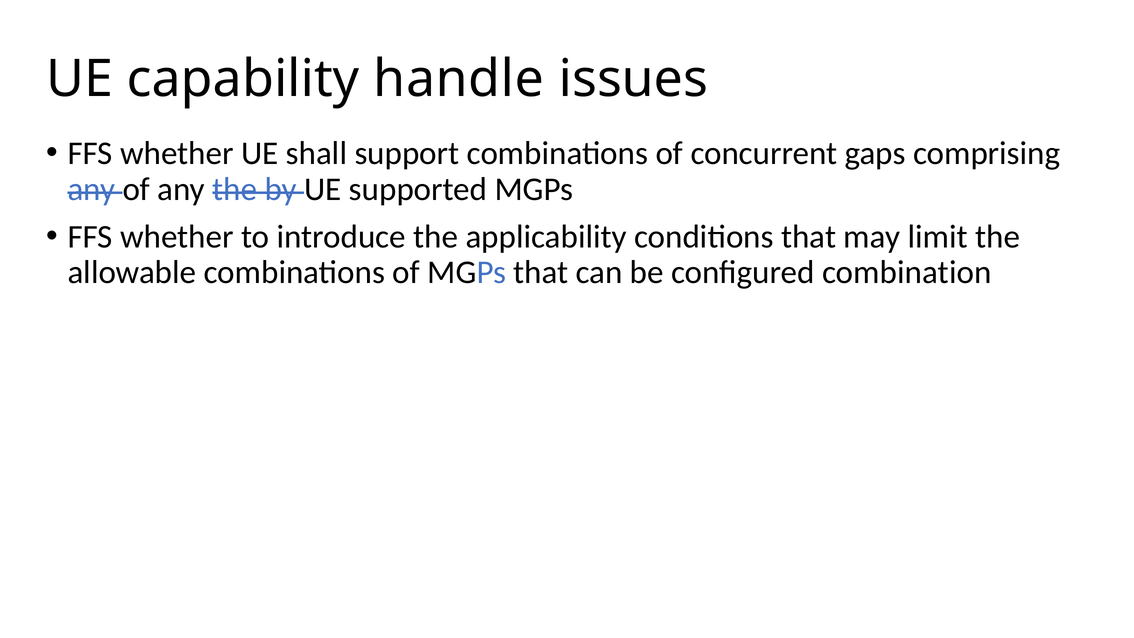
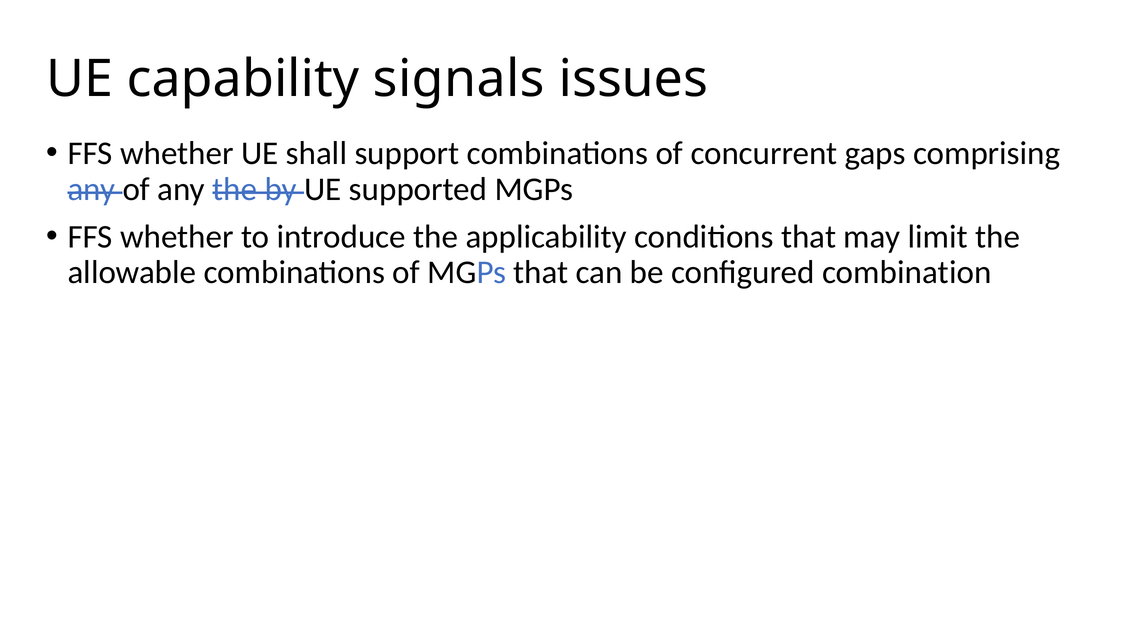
handle: handle -> signals (459, 79)
